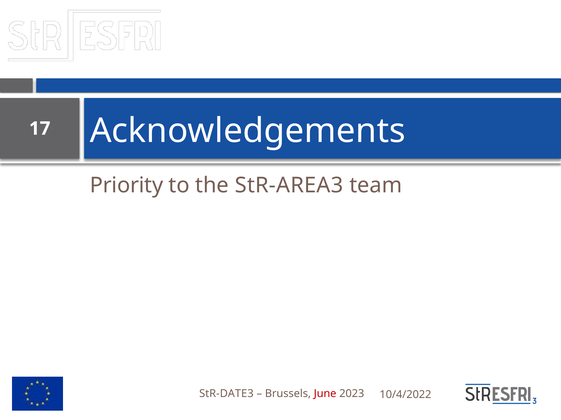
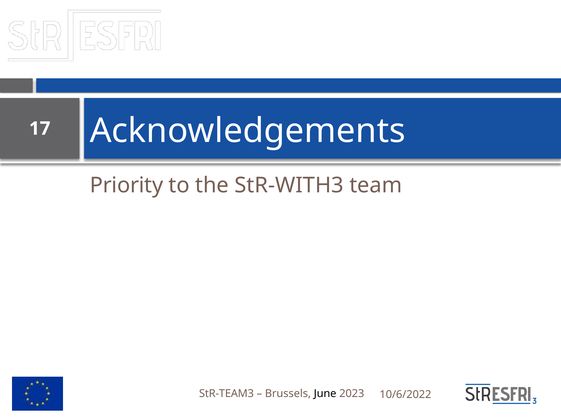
StR-AREA3: StR-AREA3 -> StR-WITH3 (289, 186)
StR-DATE3: StR-DATE3 -> StR-TEAM3 (226, 394)
June colour: red -> black (325, 394)
10/4/2022: 10/4/2022 -> 10/6/2022 (405, 395)
